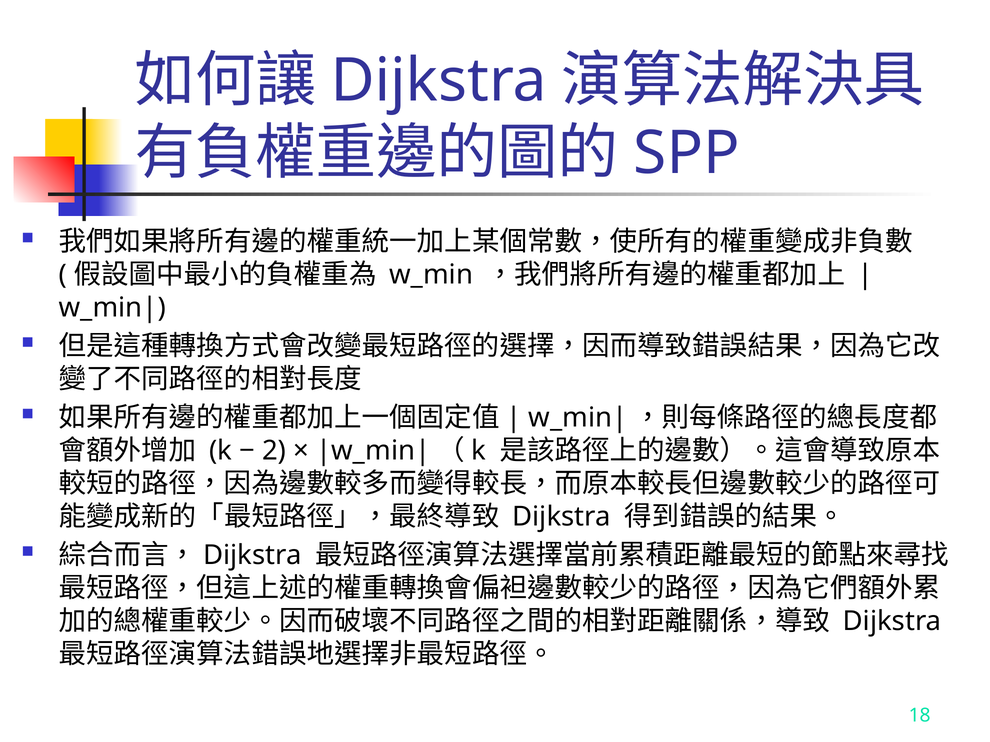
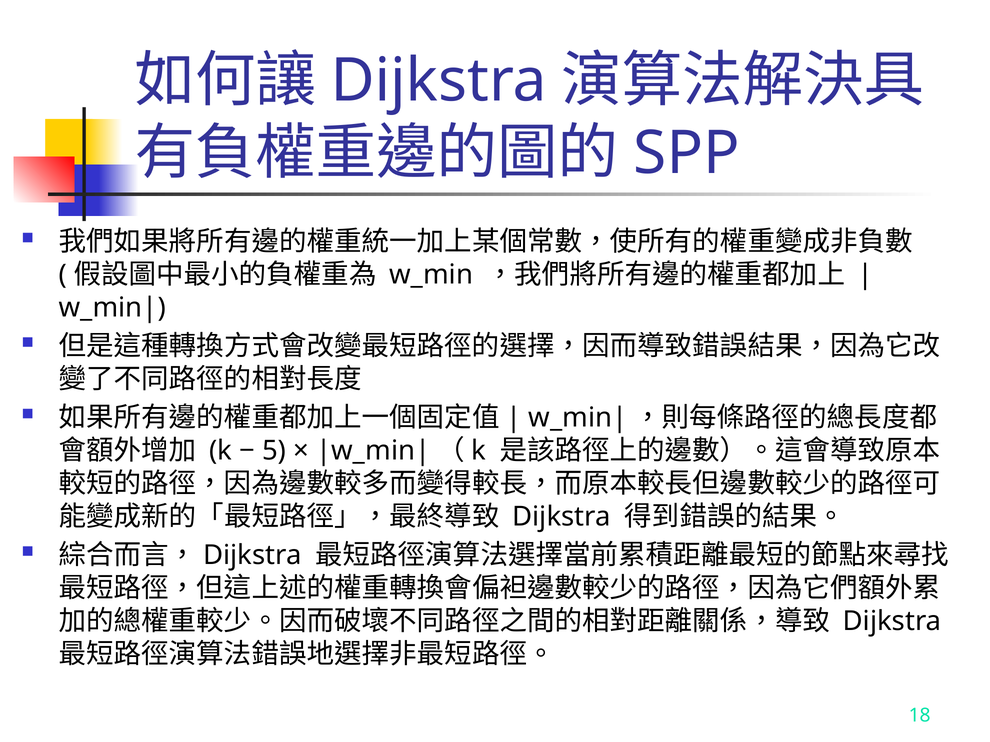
2: 2 -> 5 (274, 451)
